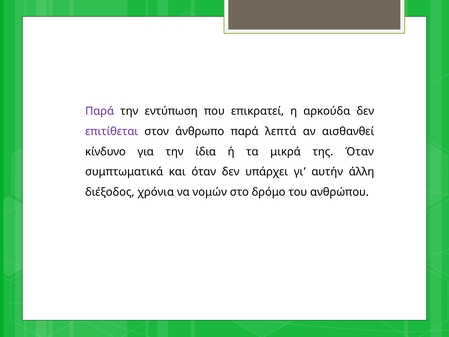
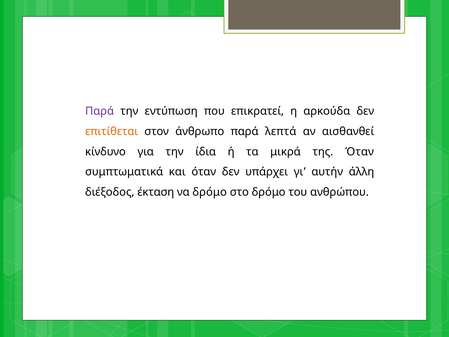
επιτίθεται colour: purple -> orange (112, 131)
χρόνια: χρόνια -> έκταση (156, 192)
να νομών: νομών -> δρόμο (210, 192)
